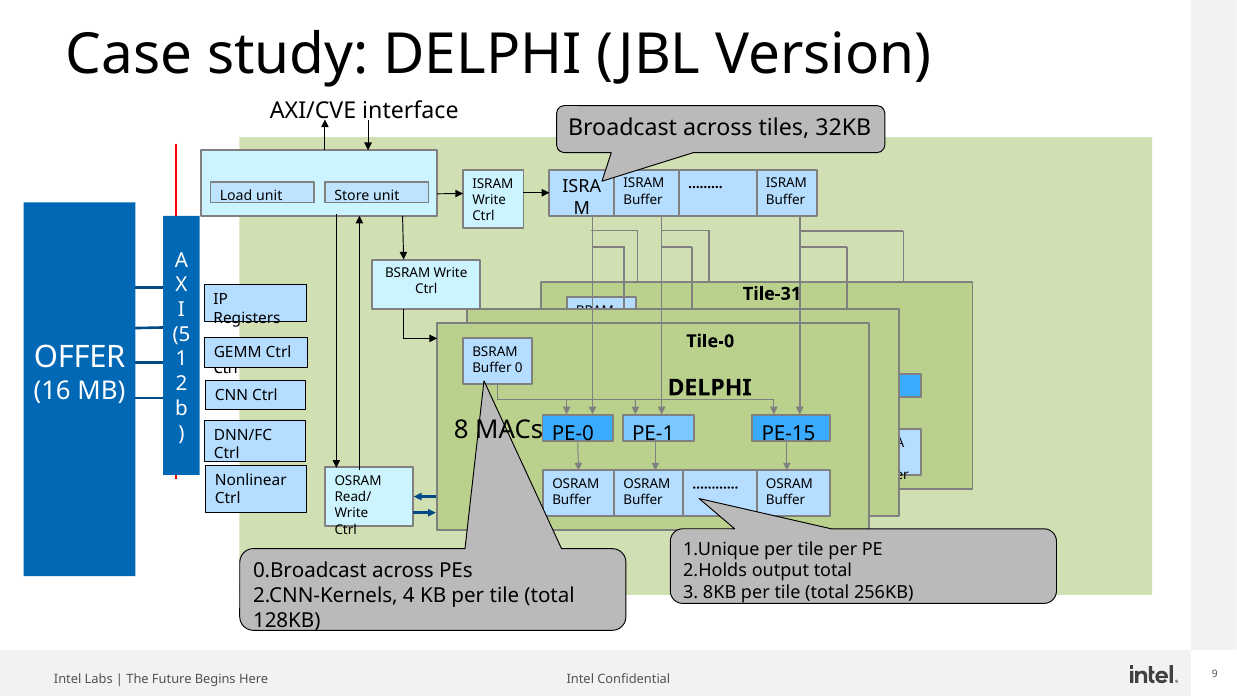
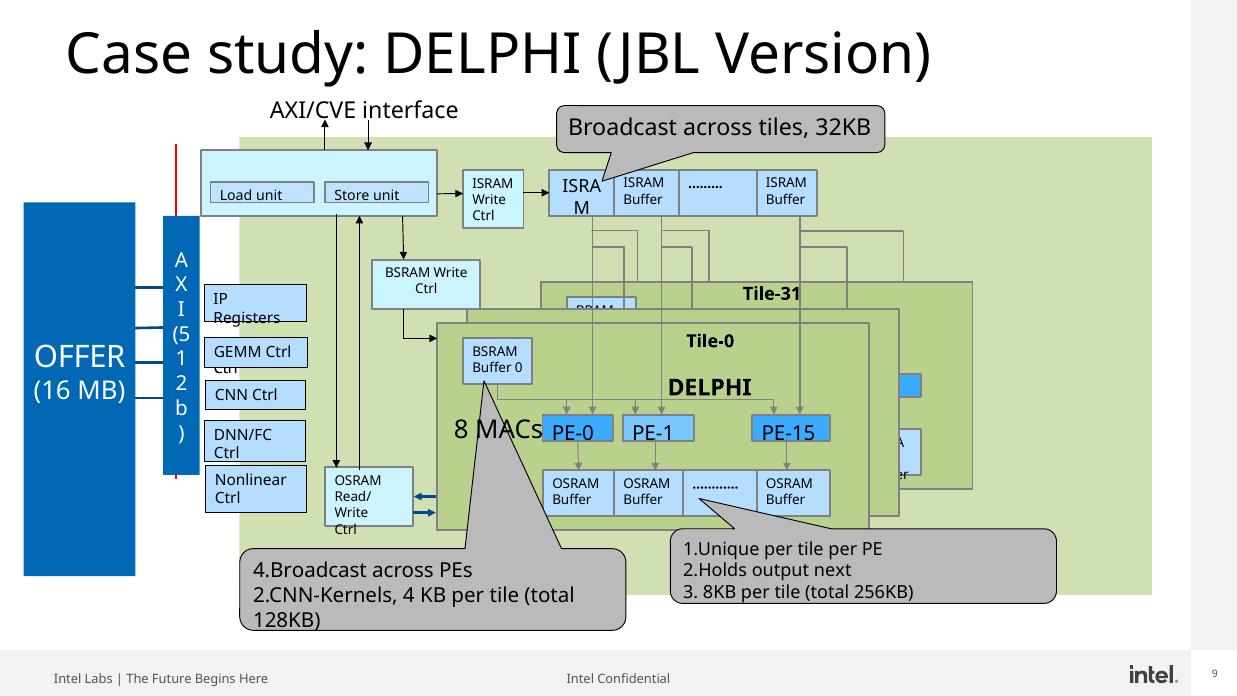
0.Broadcast: 0.Broadcast -> 4.Broadcast (310, 571)
output total: total -> next (833, 571)
